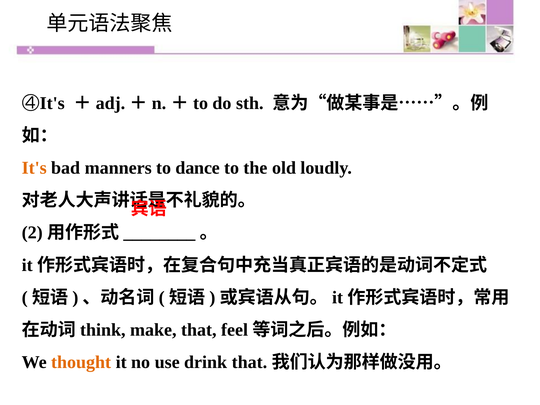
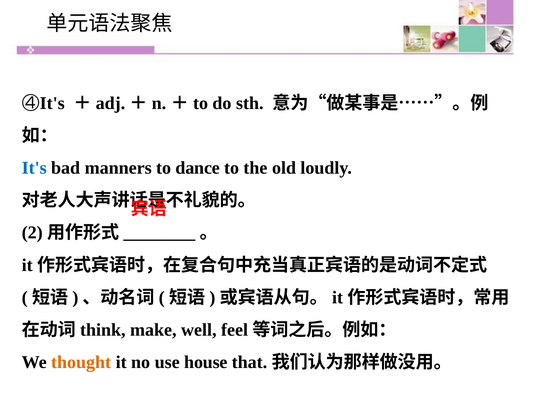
It's colour: orange -> blue (34, 168)
that: that -> well (199, 330)
drink: drink -> house (206, 362)
